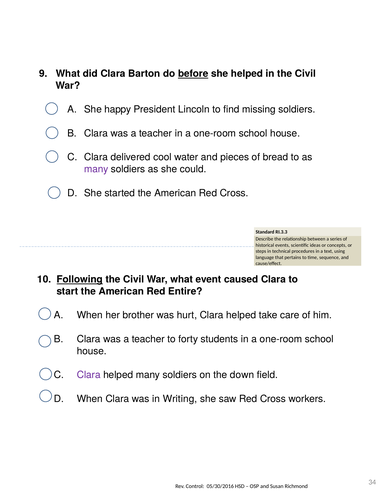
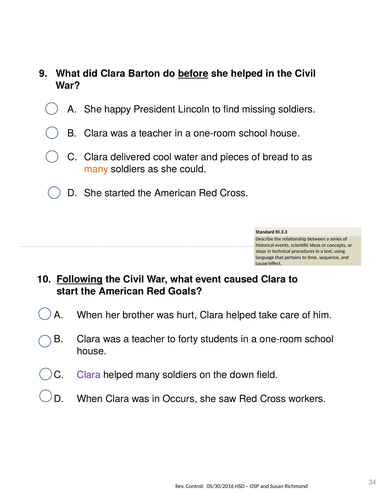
many colour: purple -> orange (96, 169)
Entire: Entire -> Goals (185, 291)
Writing: Writing -> Occurs (180, 399)
